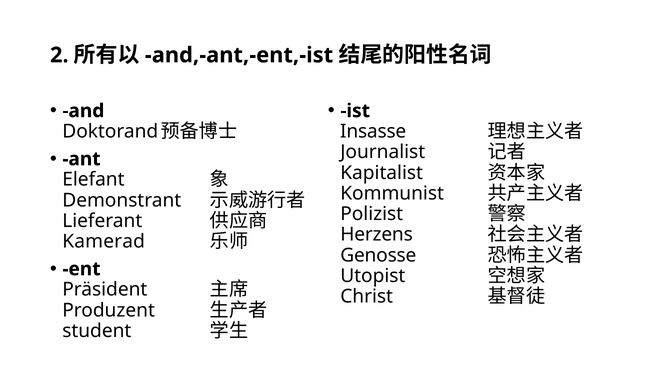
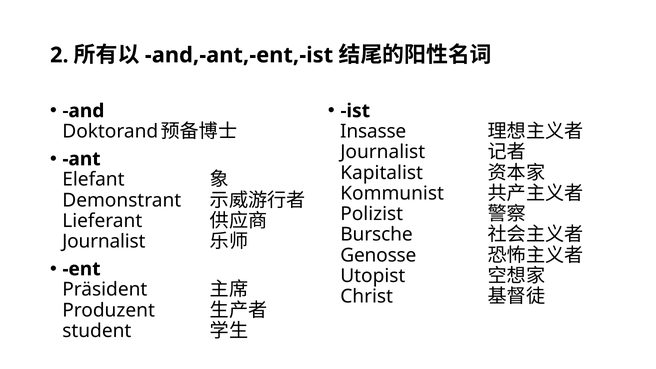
Herzens: Herzens -> Bursche (377, 235)
Kamerad: Kamerad -> Journalist (104, 241)
